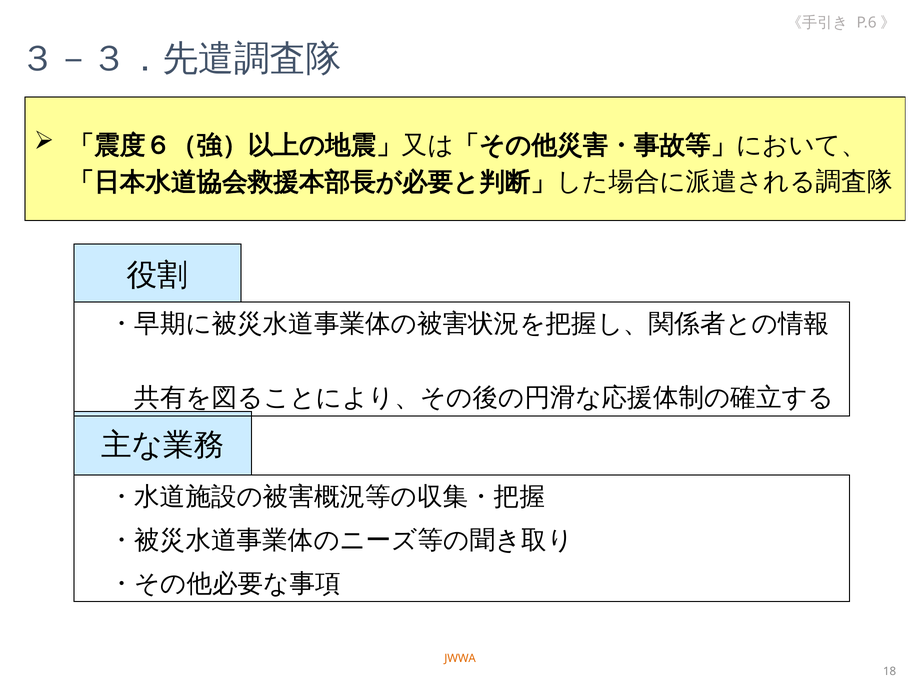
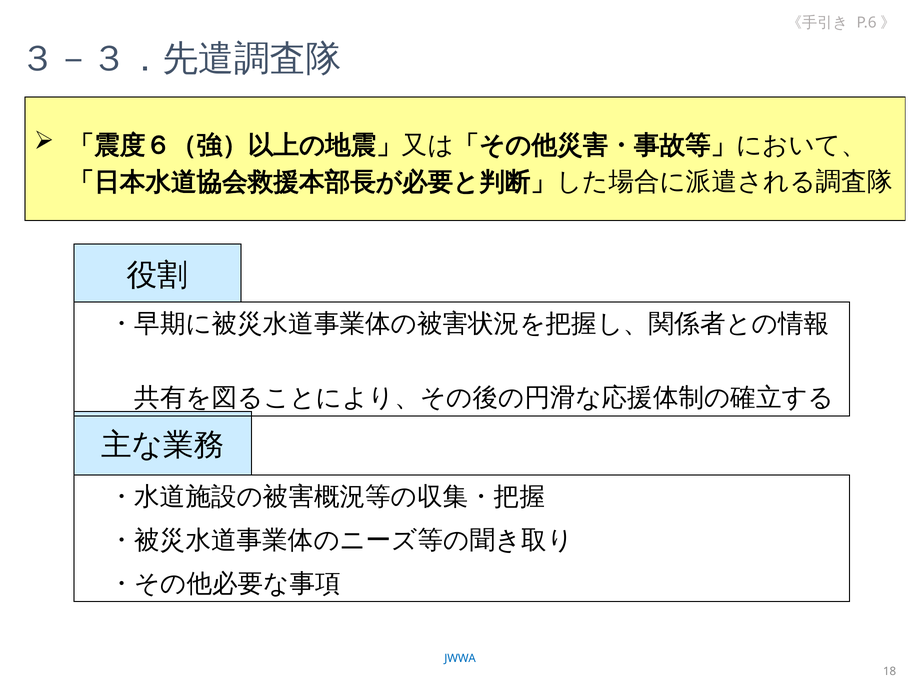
JWWA colour: orange -> blue (460, 659)
